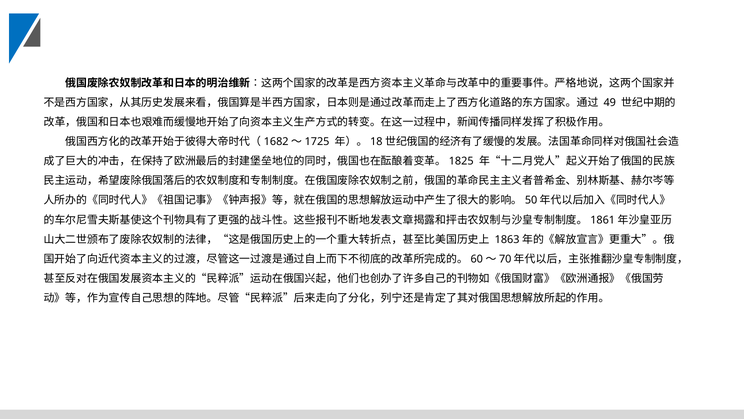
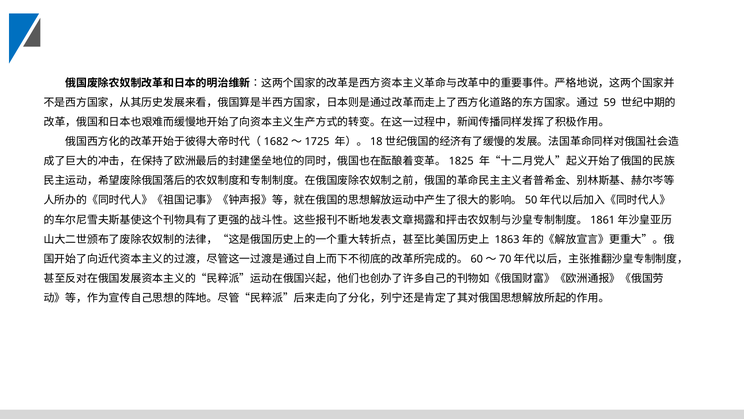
49: 49 -> 59 (610, 102)
